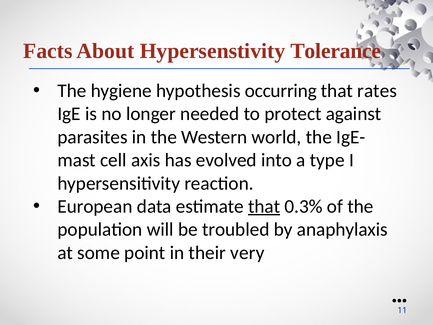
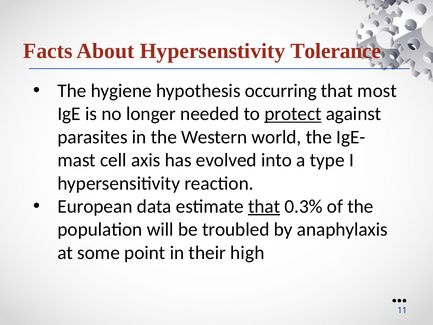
rates: rates -> most (377, 91)
protect underline: none -> present (293, 114)
very: very -> high (247, 252)
